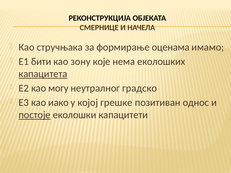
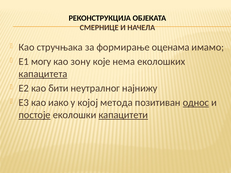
бити: бити -> могу (41, 62)
могу: могу -> бити (58, 88)
градско: градско -> најнижу (140, 88)
грешке: грешке -> метода (116, 103)
однос underline: none -> present (196, 103)
капацитети underline: none -> present (123, 115)
